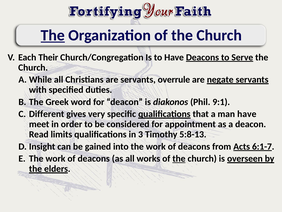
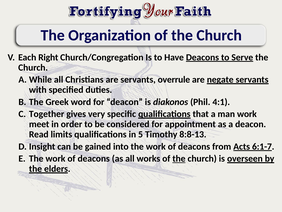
The underline: present -> none (53, 35)
Their: Their -> Right (48, 57)
9:1: 9:1 -> 4:1 (221, 102)
Different: Different -> Together (47, 114)
man have: have -> work (247, 114)
3: 3 -> 5 (141, 134)
5:8-13: 5:8-13 -> 8:8-13 (193, 134)
